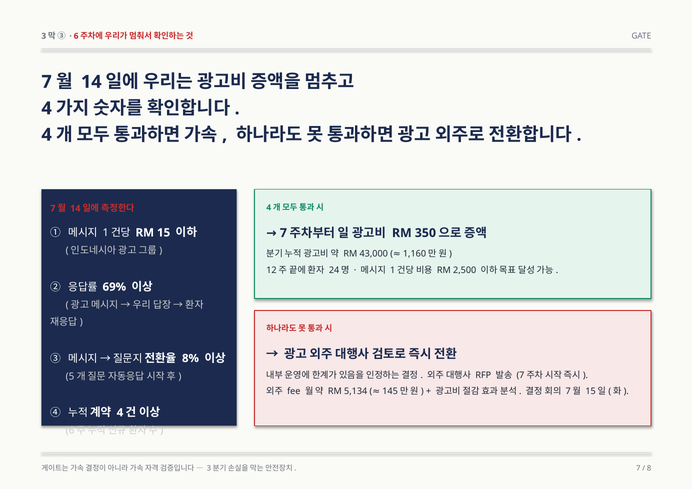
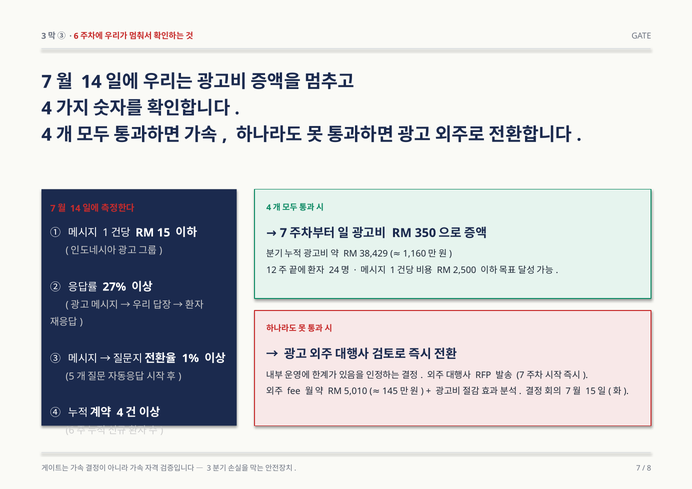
43,000: 43,000 -> 38,429 (374, 254)
69%: 69% -> 27% (114, 287)
8%: 8% -> 1% (190, 359)
5,134: 5,134 -> 5,010 (356, 392)
